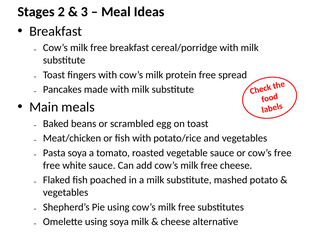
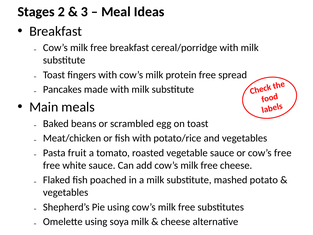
Pasta soya: soya -> fruit (77, 153)
